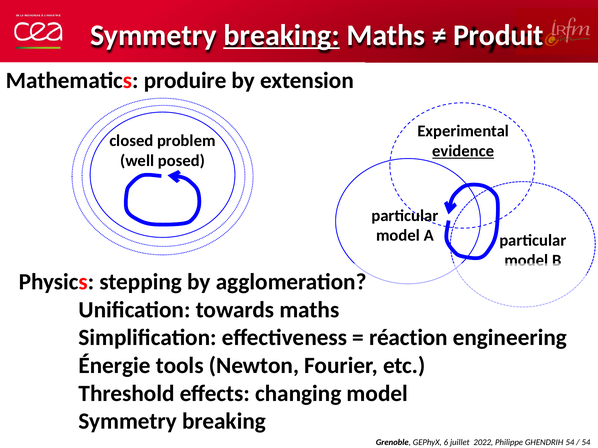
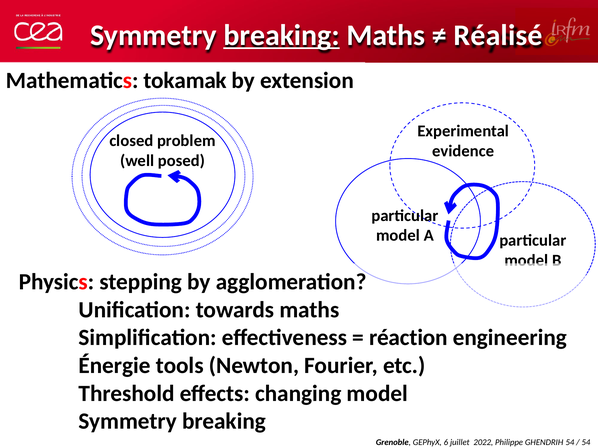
Produit: Produit -> Réalisé (498, 35)
produire: produire -> tokamak (185, 81)
evidence underline: present -> none (463, 151)
